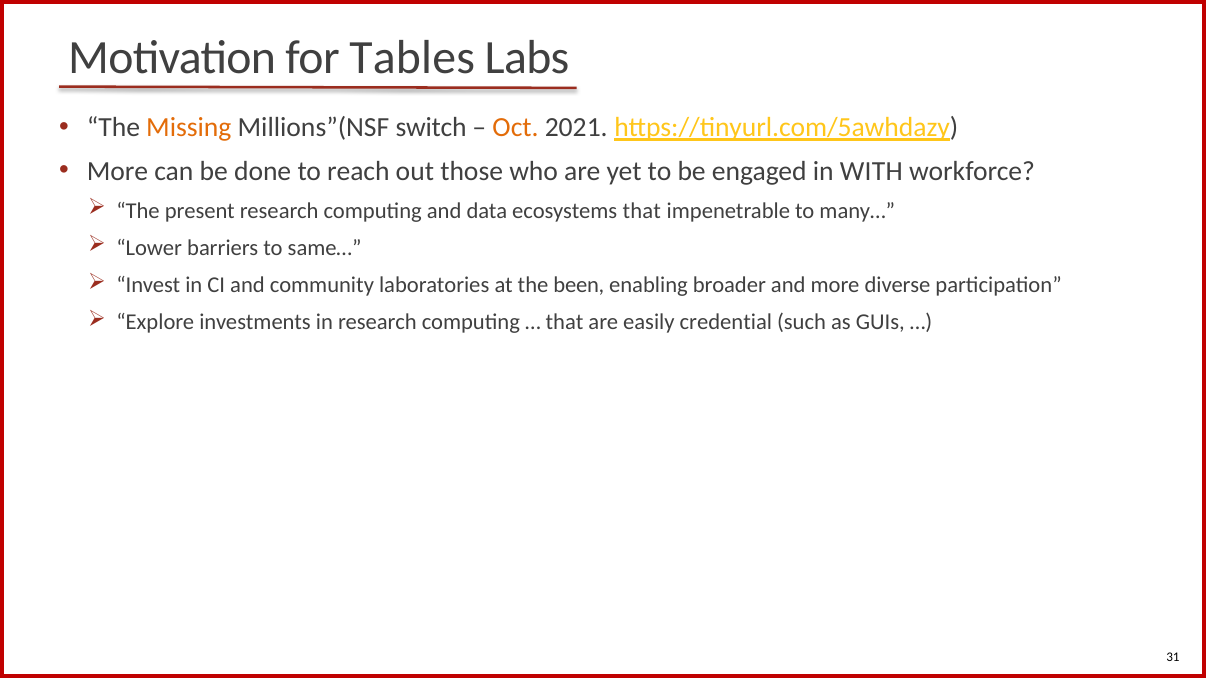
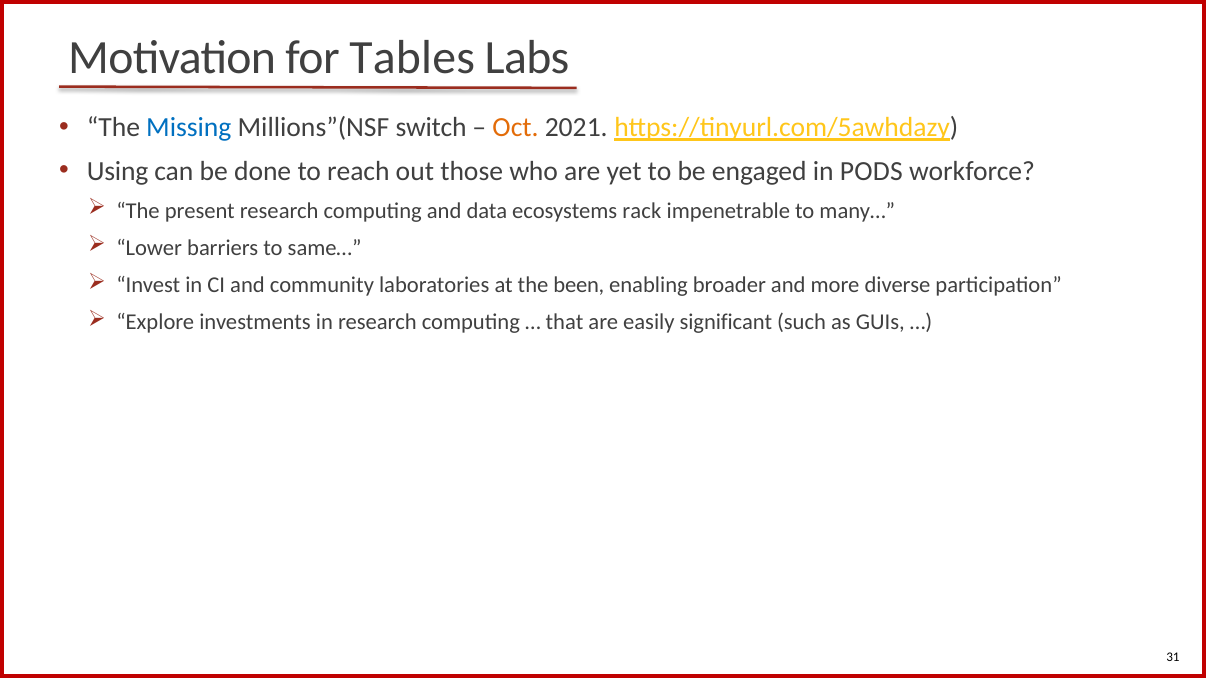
Missing colour: orange -> blue (189, 128)
More: More -> Using (118, 171)
WITH: WITH -> PODS (871, 171)
ecosystems that: that -> rack (642, 211)
credential: credential -> significant (726, 323)
